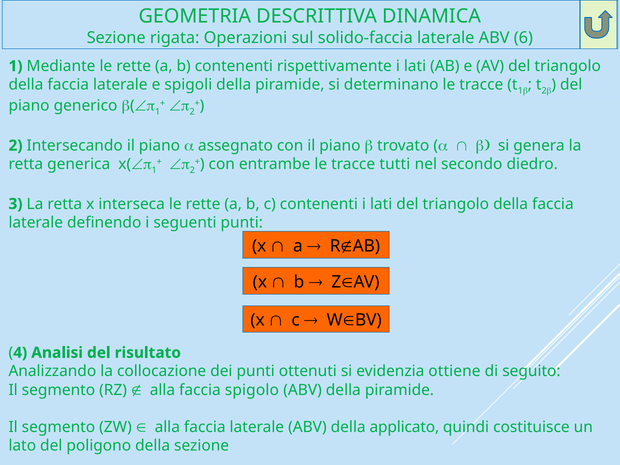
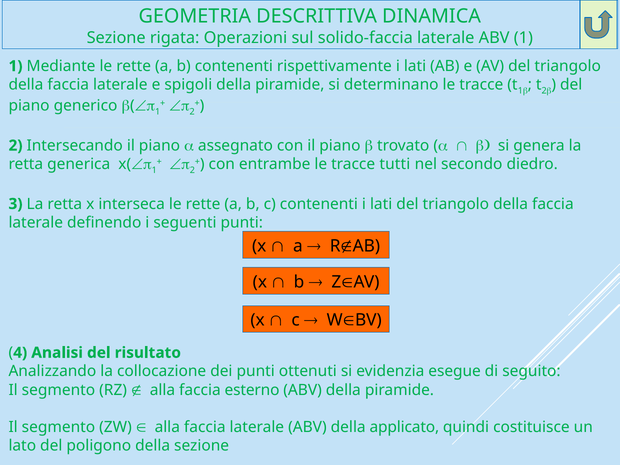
ABV 6: 6 -> 1 (523, 38)
ottiene: ottiene -> esegue (455, 371)
spigolo: spigolo -> esterno (252, 390)
